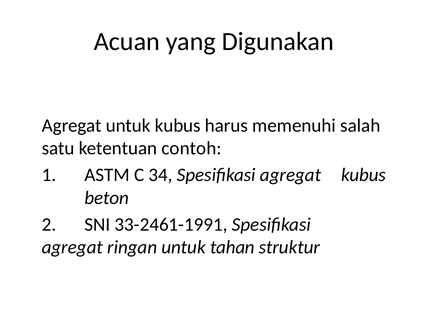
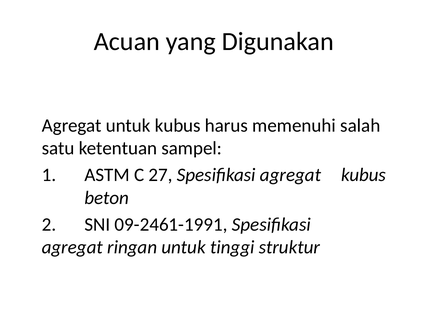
contoh: contoh -> sampel (192, 148)
34: 34 -> 27 (160, 175)
33-2461-1991: 33-2461-1991 -> 09-2461-1991 (171, 224)
tahan: tahan -> tinggi (232, 247)
